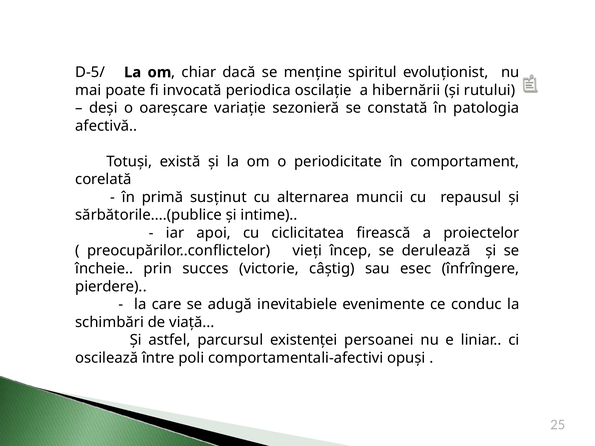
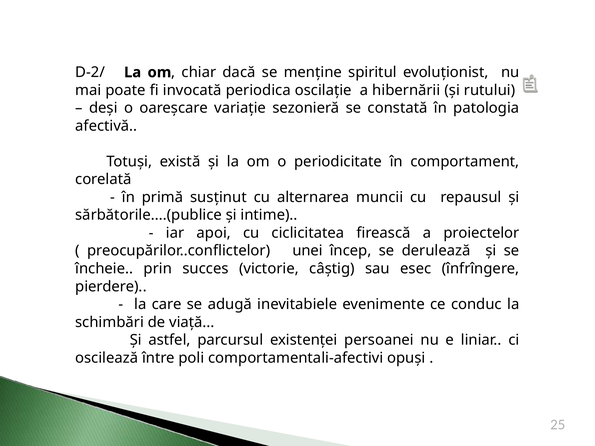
D-5/: D-5/ -> D-2/ (90, 72)
vieți: vieți -> unei (307, 251)
